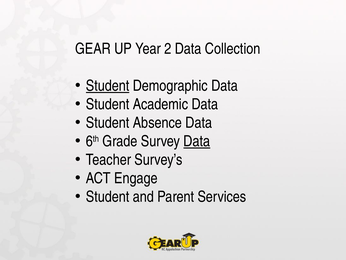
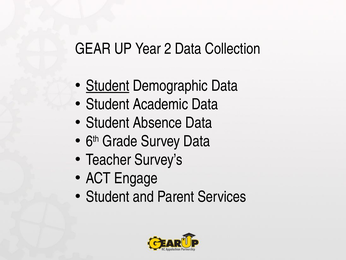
Data underline: present -> none (197, 141)
